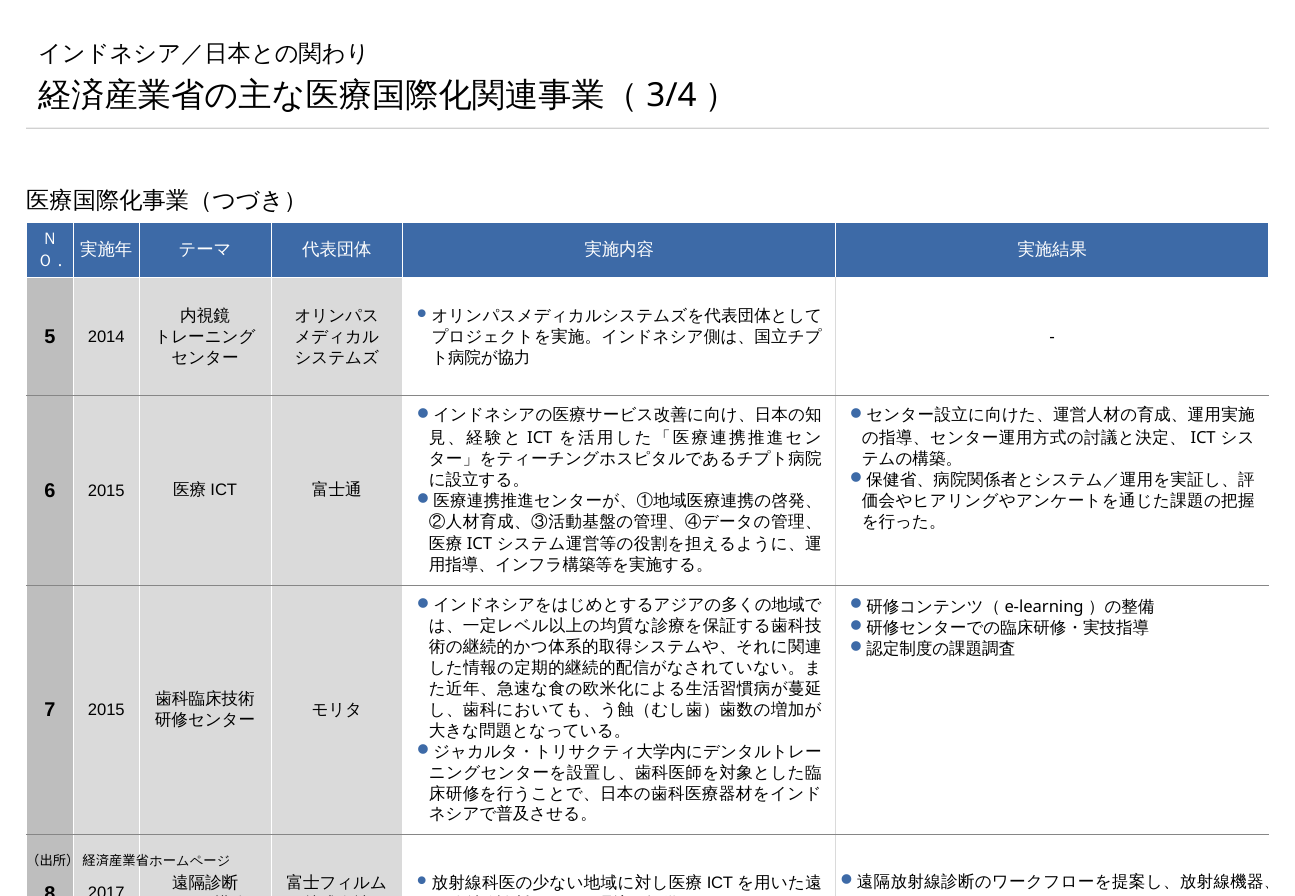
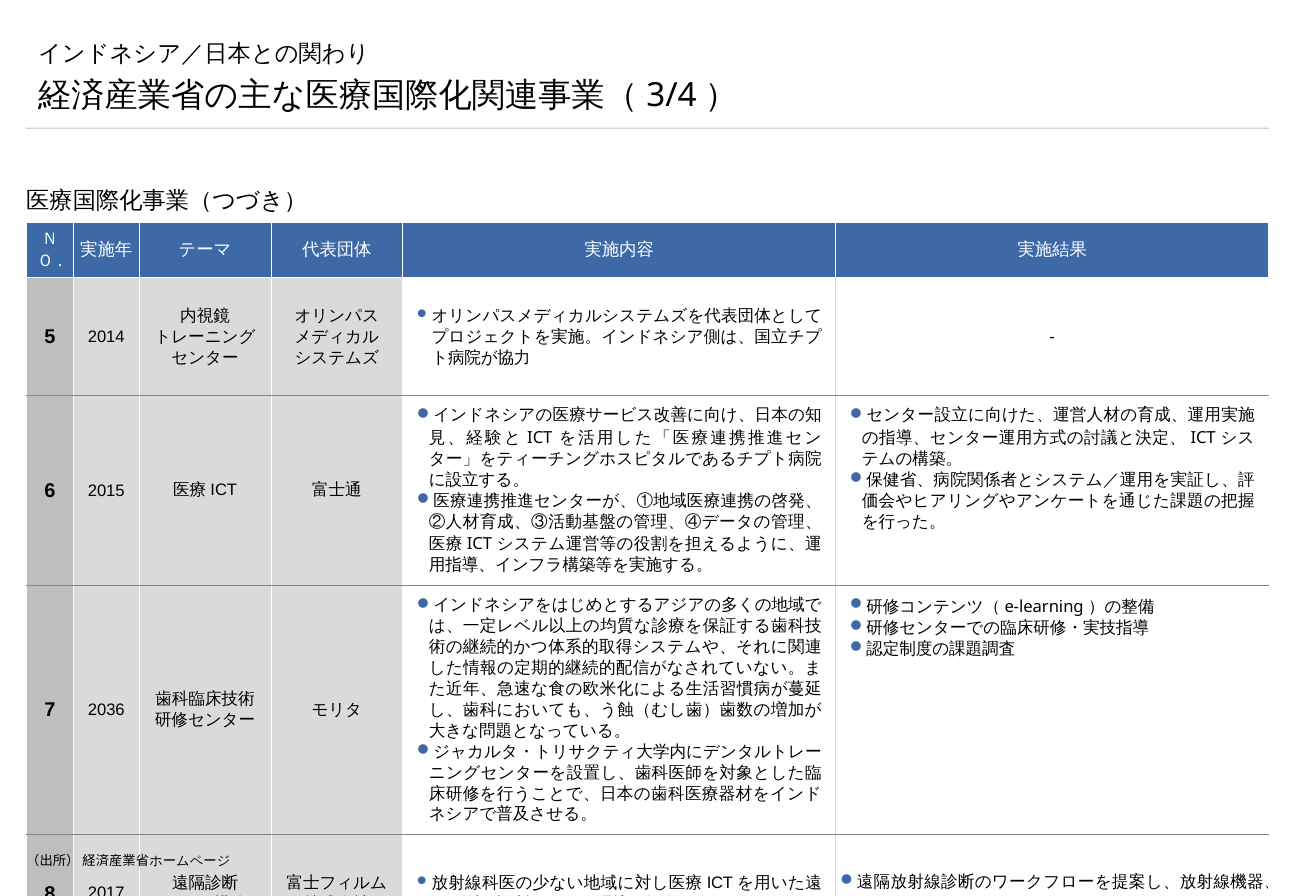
7 2015: 2015 -> 2036 (106, 710)
